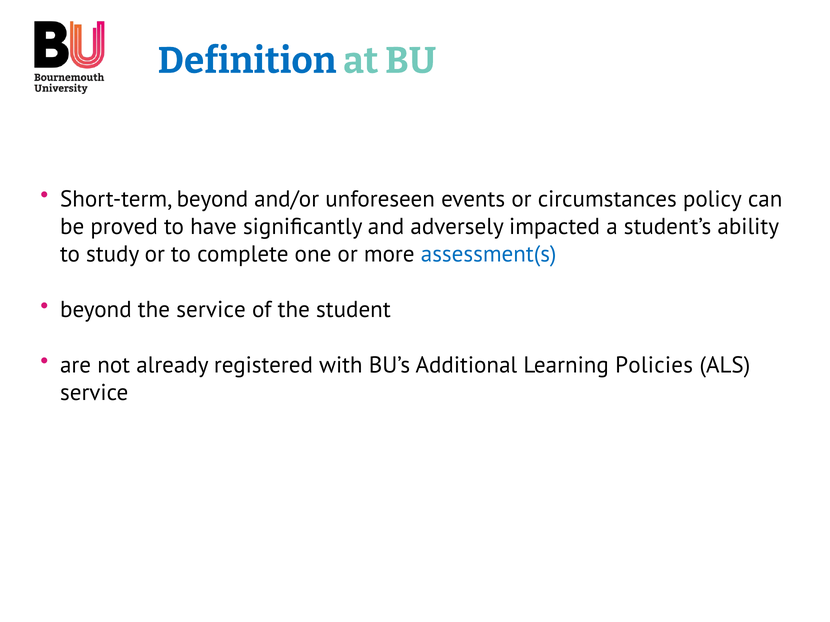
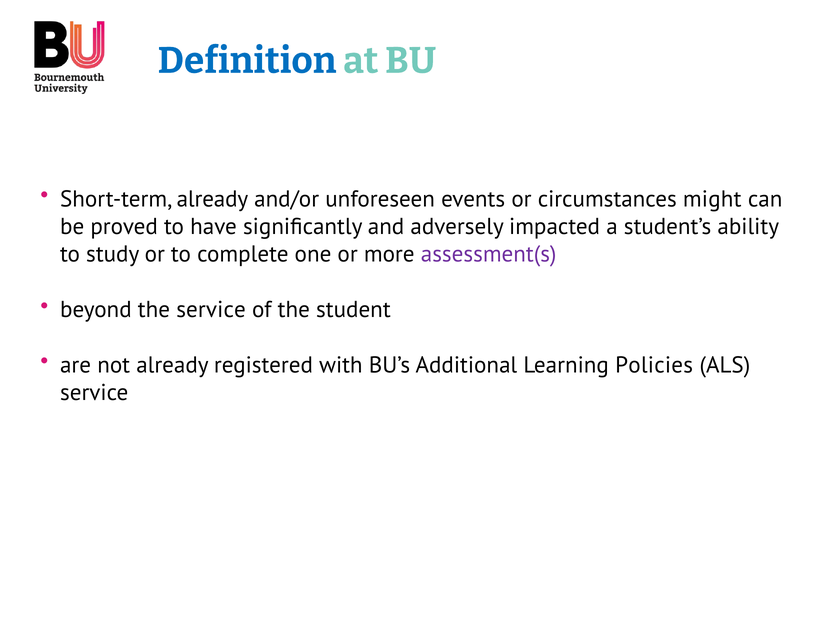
Short-term beyond: beyond -> already (212, 199)
policy: policy -> might (712, 199)
assessment(s colour: blue -> purple (489, 255)
